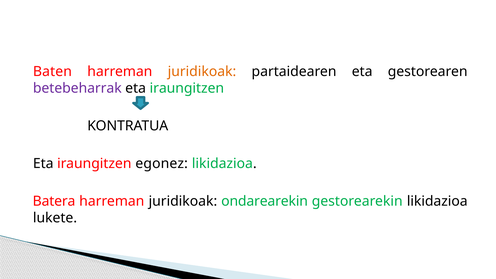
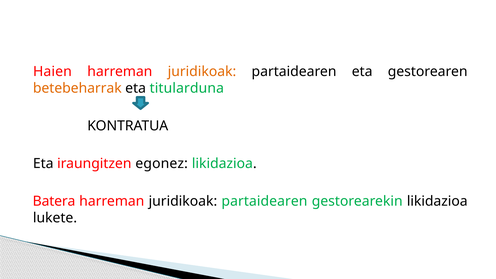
Baten: Baten -> Haien (52, 71)
betebeharrak colour: purple -> orange (77, 88)
iraungitzen: iraungitzen -> titularduna (187, 88)
ondarearekin: ondarearekin -> partaidearen (264, 201)
